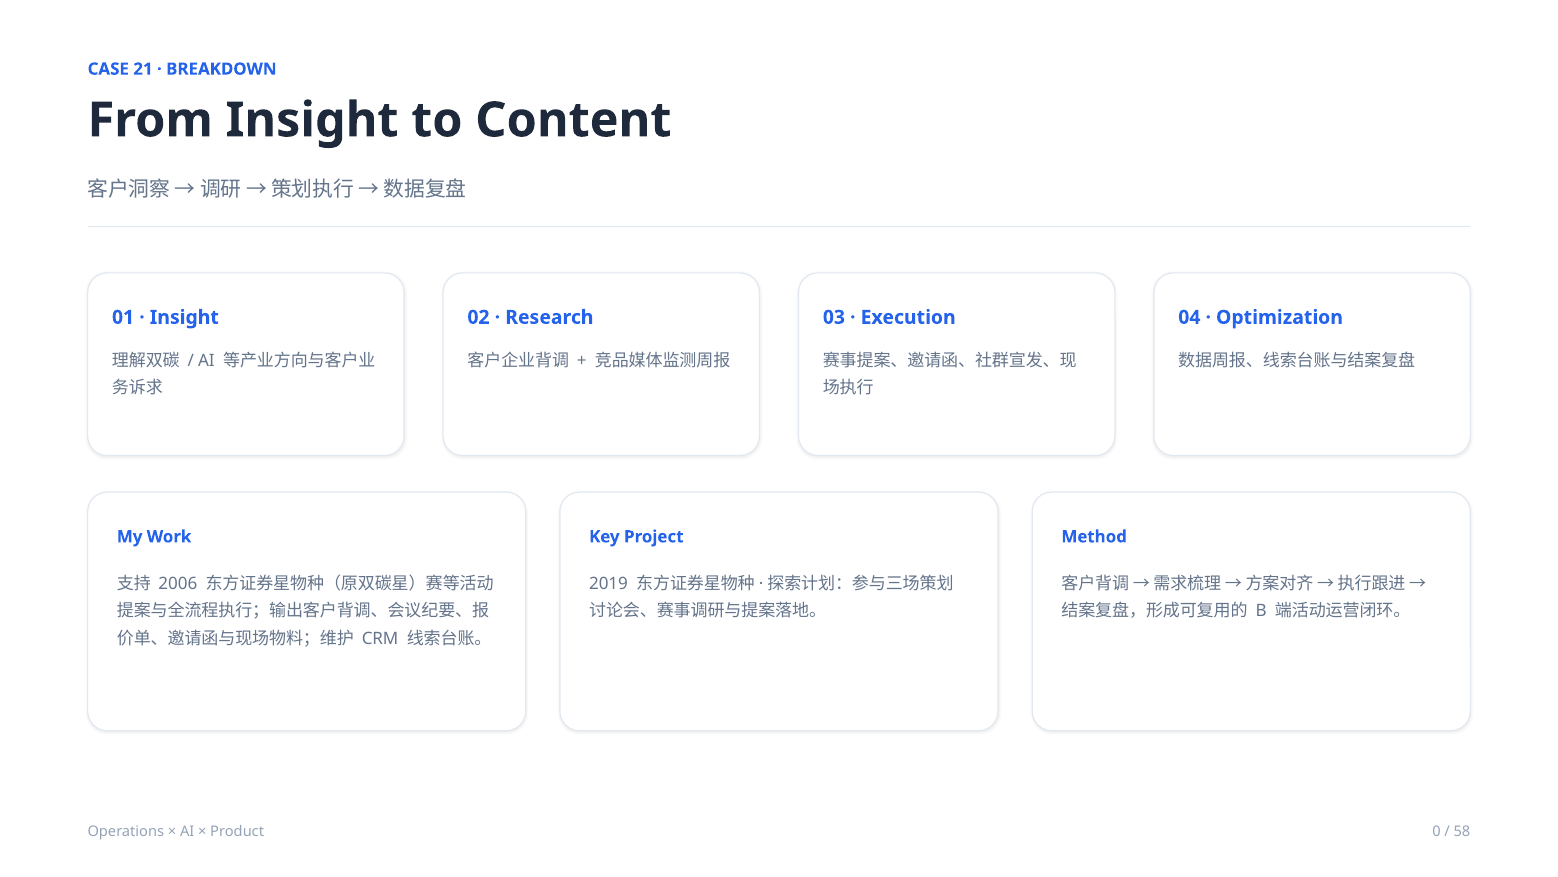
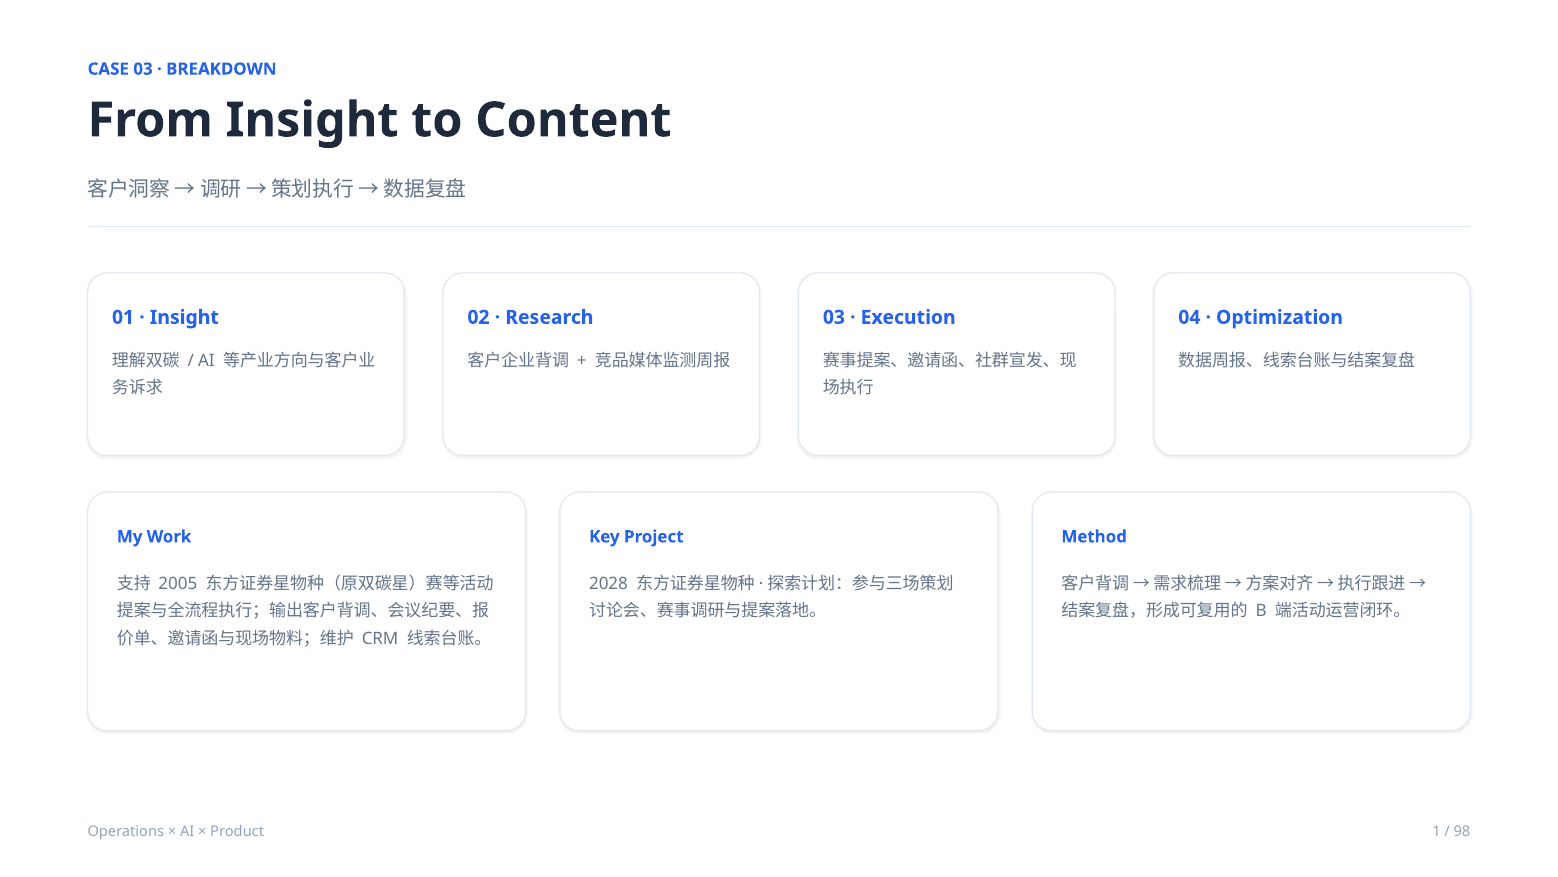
CASE 21: 21 -> 03 (143, 69)
2006: 2006 -> 2005 (178, 583)
2019: 2019 -> 2028 (609, 583)
0: 0 -> 1 (1437, 831)
58: 58 -> 98 (1462, 831)
